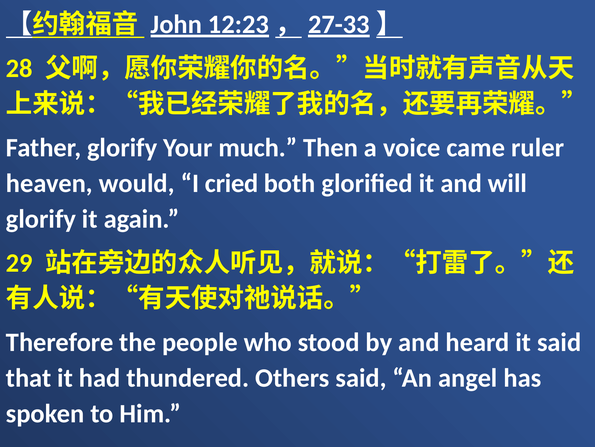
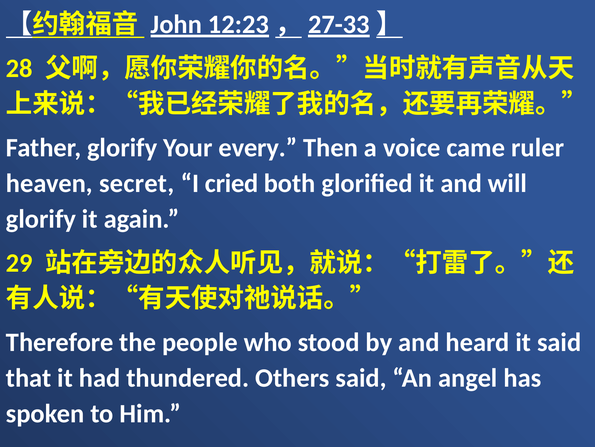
much: much -> every (258, 148)
would: would -> secret (137, 183)
